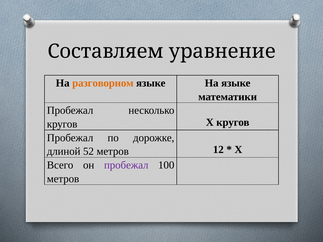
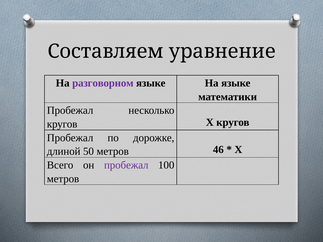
разговорном colour: orange -> purple (103, 83)
52: 52 -> 50 (88, 152)
12: 12 -> 46 (218, 150)
